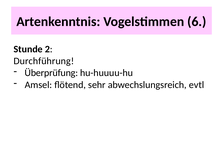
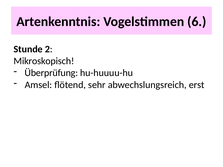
Durchführung: Durchführung -> Mikroskopisch (44, 61)
evtl: evtl -> erst (197, 85)
